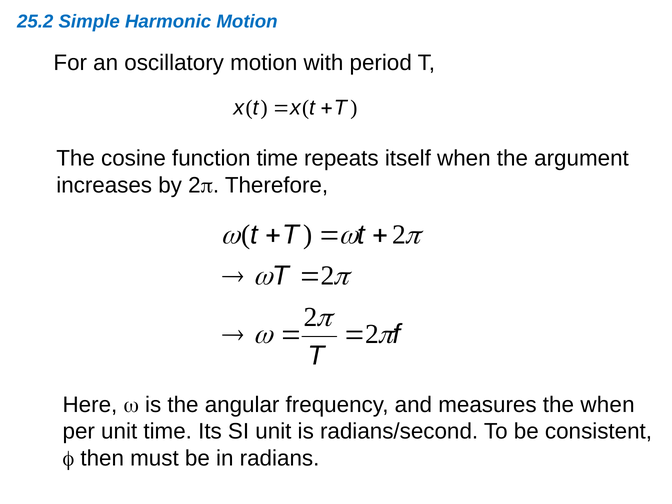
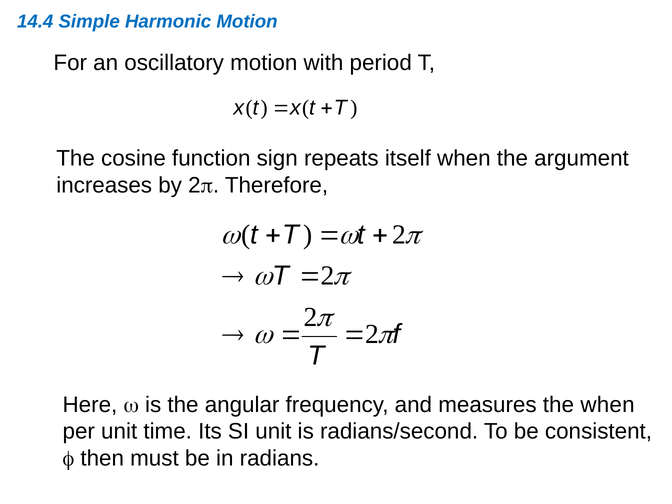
25.2: 25.2 -> 14.4 (35, 21)
function time: time -> sign (277, 158)
